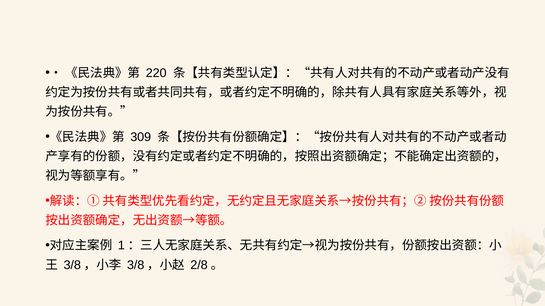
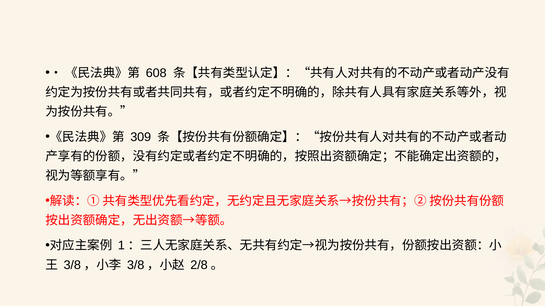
220: 220 -> 608 (156, 73)
